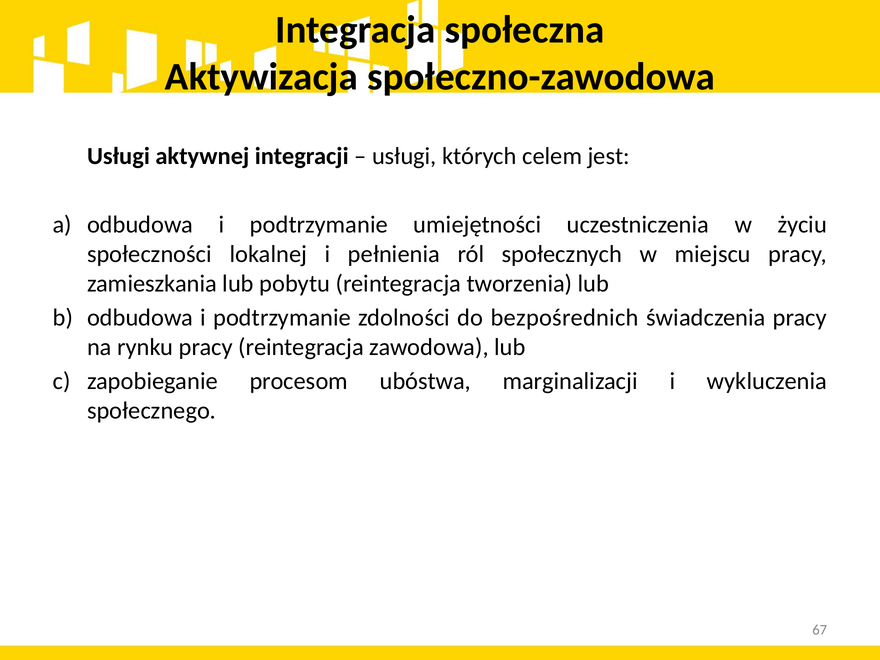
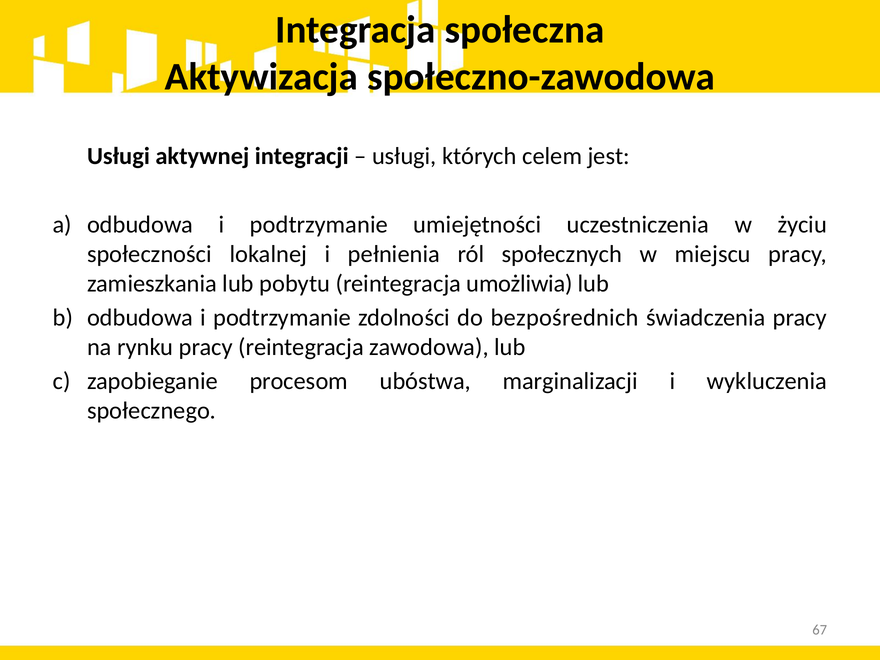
tworzenia: tworzenia -> umożliwia (520, 283)
